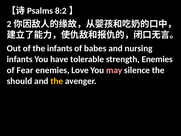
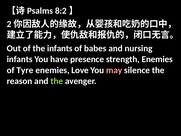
tolerable: tolerable -> presence (87, 59)
Fear: Fear -> Tyre (25, 70)
should: should -> reason (20, 81)
the colour: yellow -> light green (57, 81)
